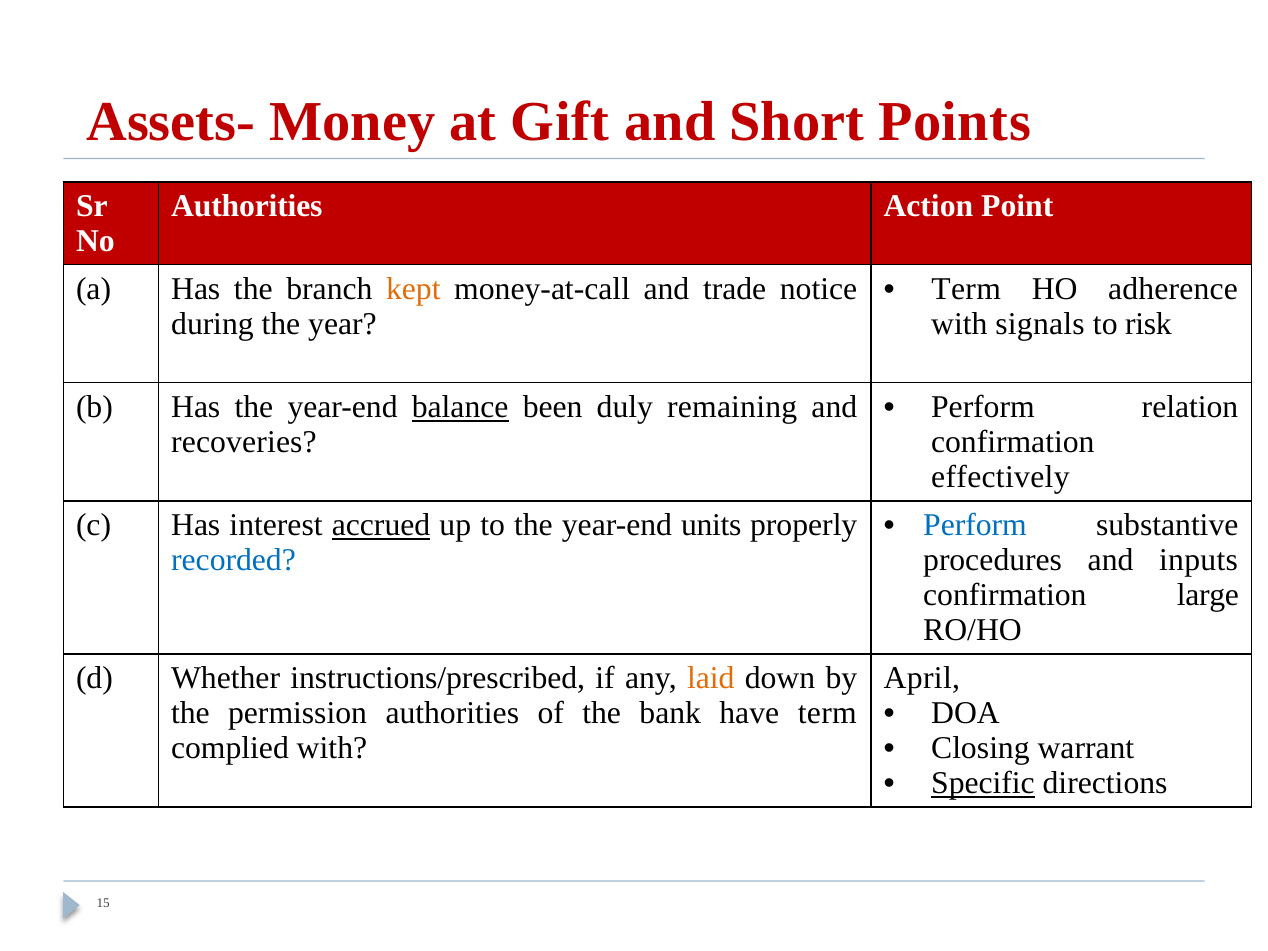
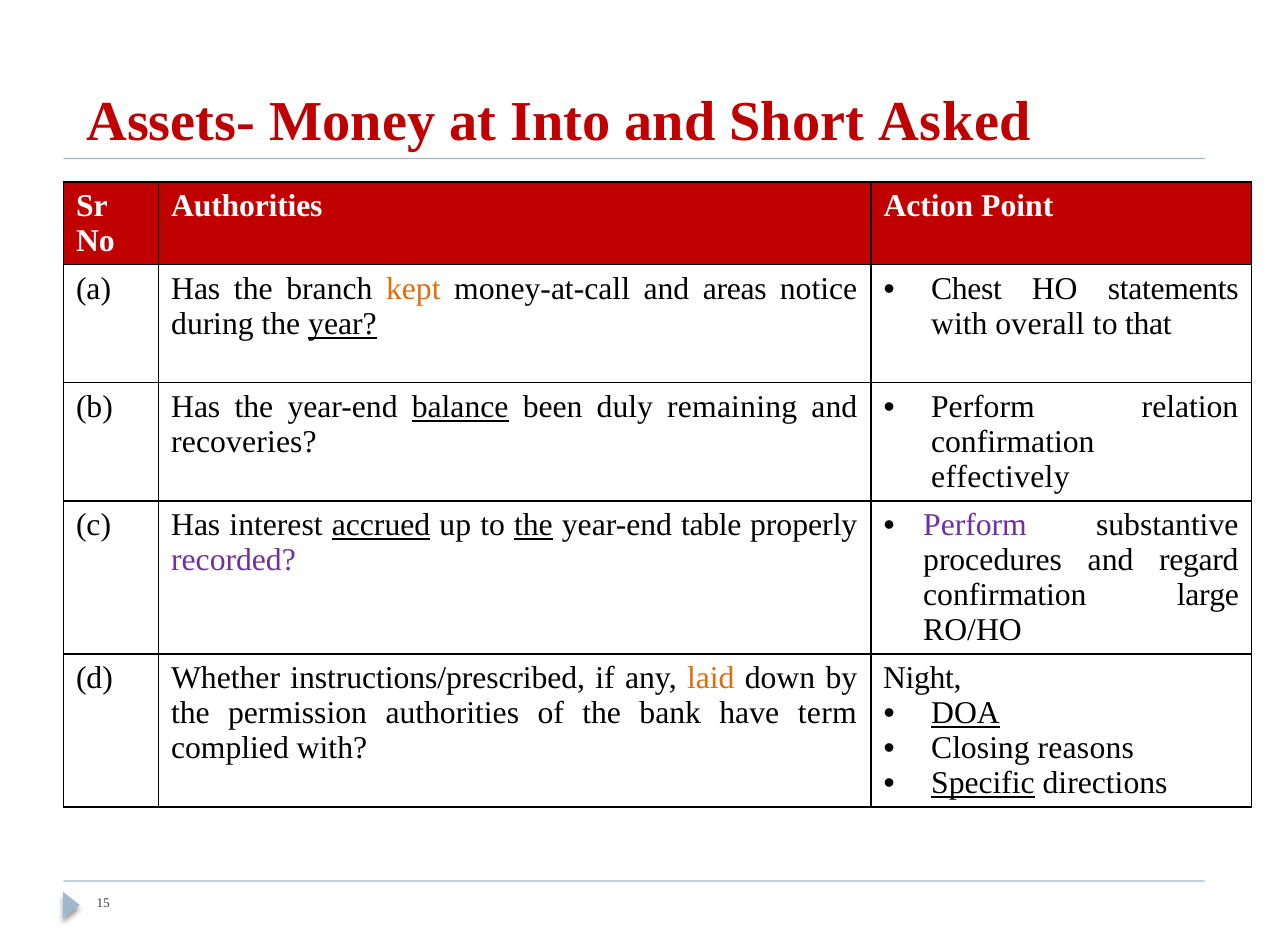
Gift: Gift -> Into (561, 122)
Points: Points -> Asked (955, 122)
trade: trade -> areas (735, 289)
Term: Term -> Chest (966, 289)
adherence: adherence -> statements (1173, 289)
year underline: none -> present (342, 324)
signals: signals -> overall (1040, 324)
risk: risk -> that (1148, 324)
the underline: none -> present (533, 525)
units: units -> table (711, 525)
Perform colour: blue -> purple (975, 525)
recorded colour: blue -> purple (234, 560)
inputs: inputs -> regard (1199, 560)
April: April -> Night (922, 678)
DOA underline: none -> present (965, 713)
warrant: warrant -> reasons (1086, 748)
